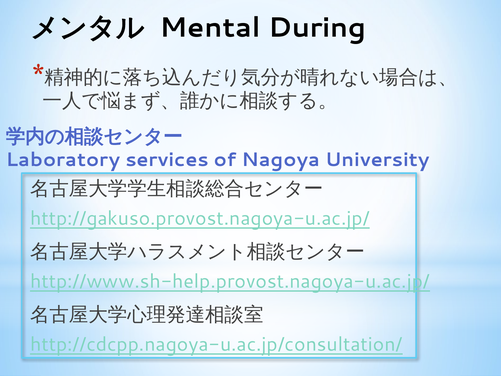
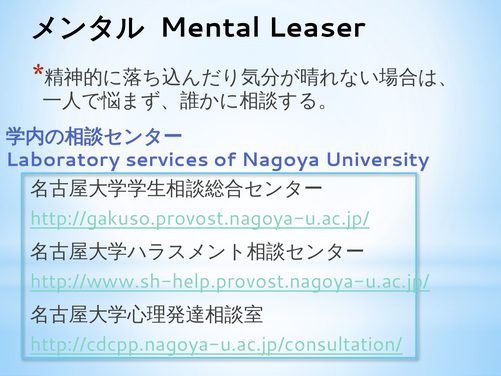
During: During -> Leaser (317, 28)
